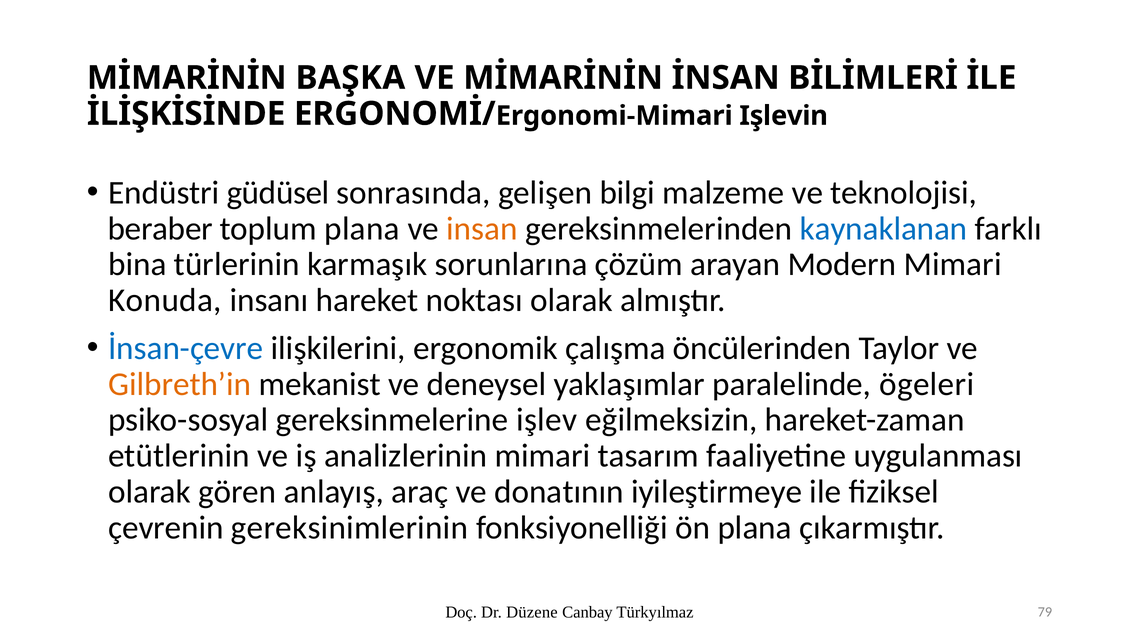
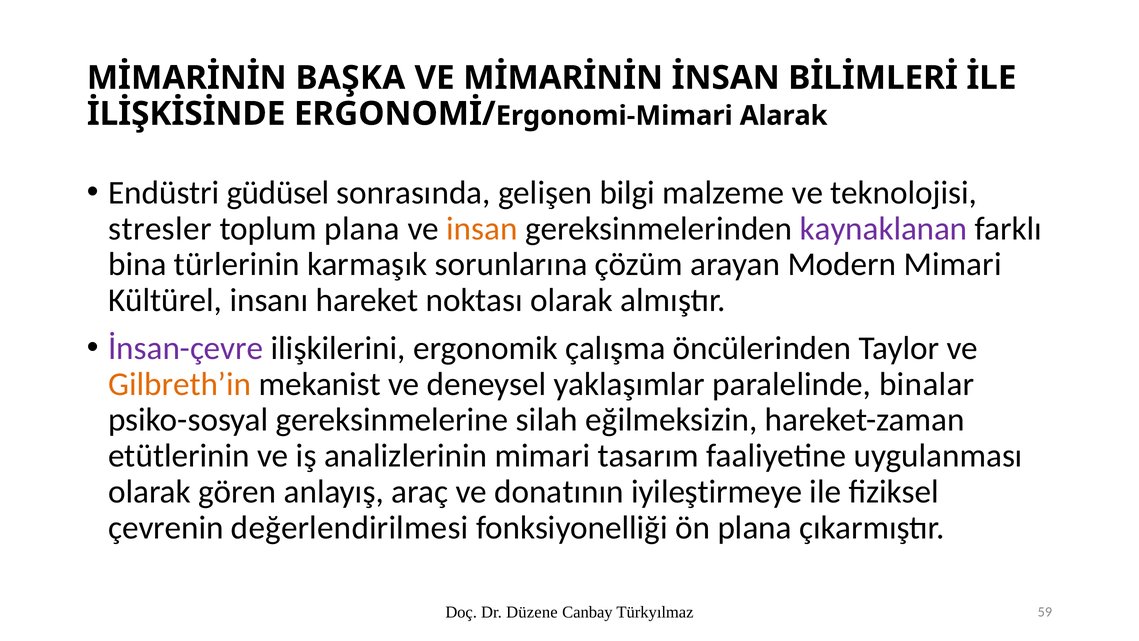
Işlevin: Işlevin -> Alarak (784, 116)
beraber: beraber -> stresler (160, 228)
kaynaklanan colour: blue -> purple (884, 228)
Konuda: Konuda -> Kültürel (165, 300)
İnsan-çevre colour: blue -> purple (186, 348)
ögeleri: ögeleri -> binalar (927, 384)
işlev: işlev -> silah (547, 420)
gereksinimlerinin: gereksinimlerinin -> değerlendirilmesi (350, 527)
79: 79 -> 59 (1045, 612)
